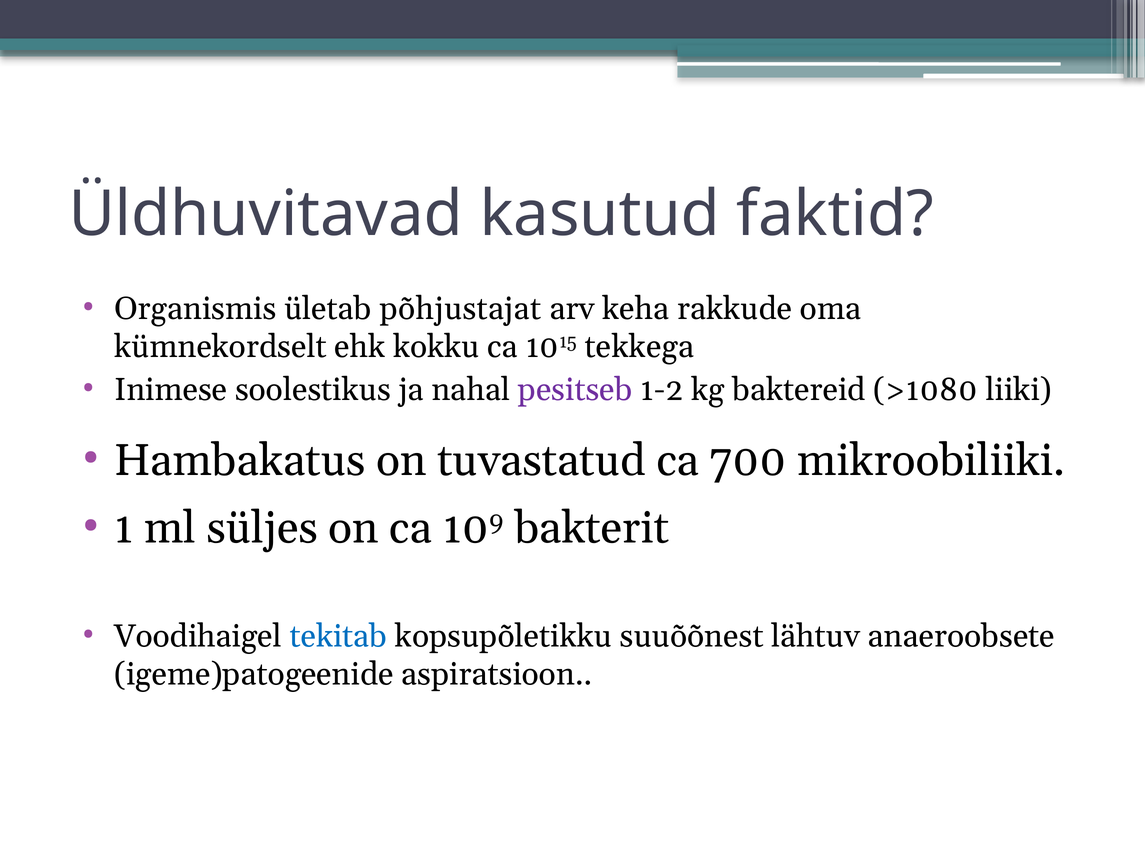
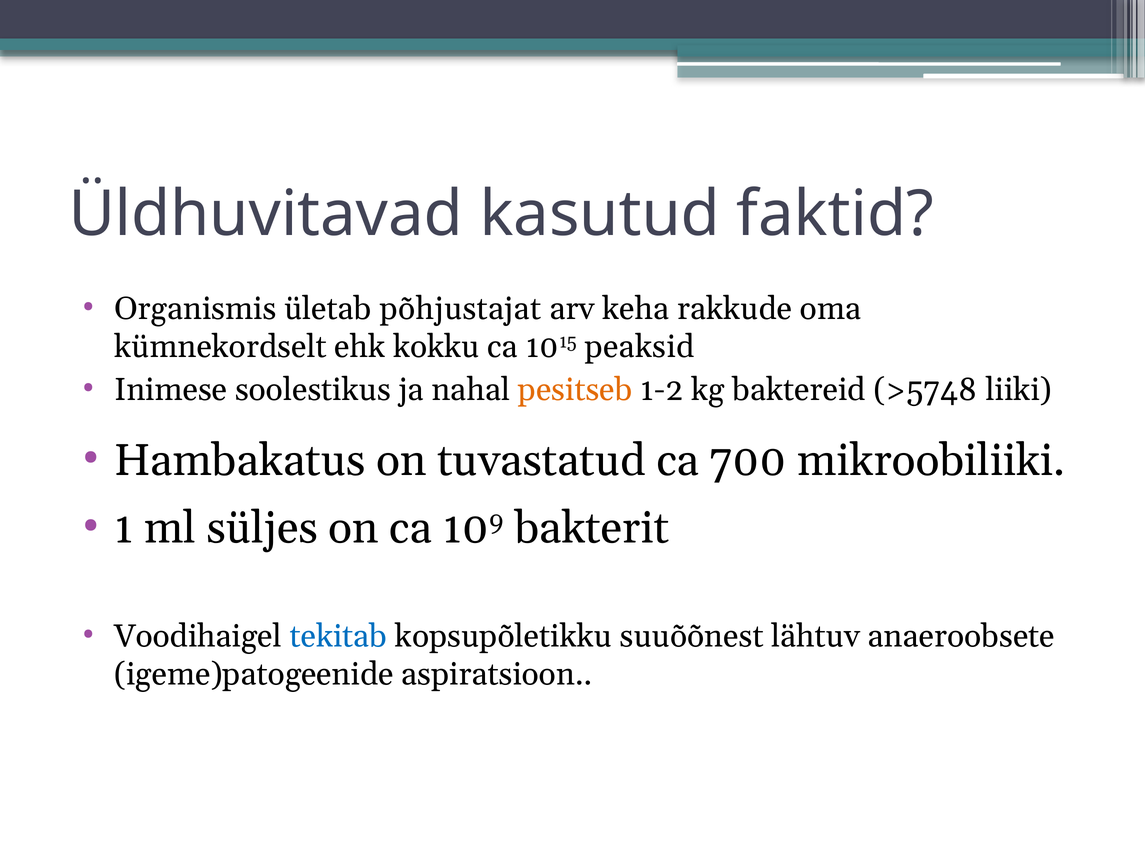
tekkega: tekkega -> peaksid (640, 347)
pesitseb colour: purple -> orange (575, 390)
>1080: >1080 -> >5748 (926, 390)
